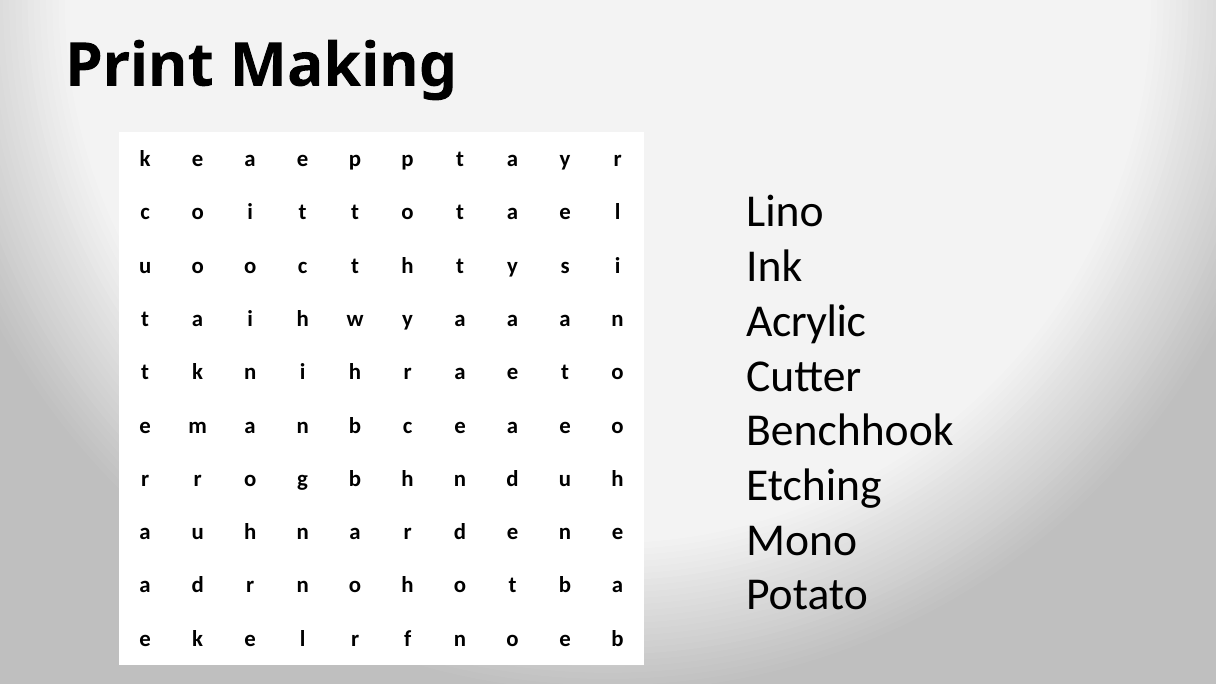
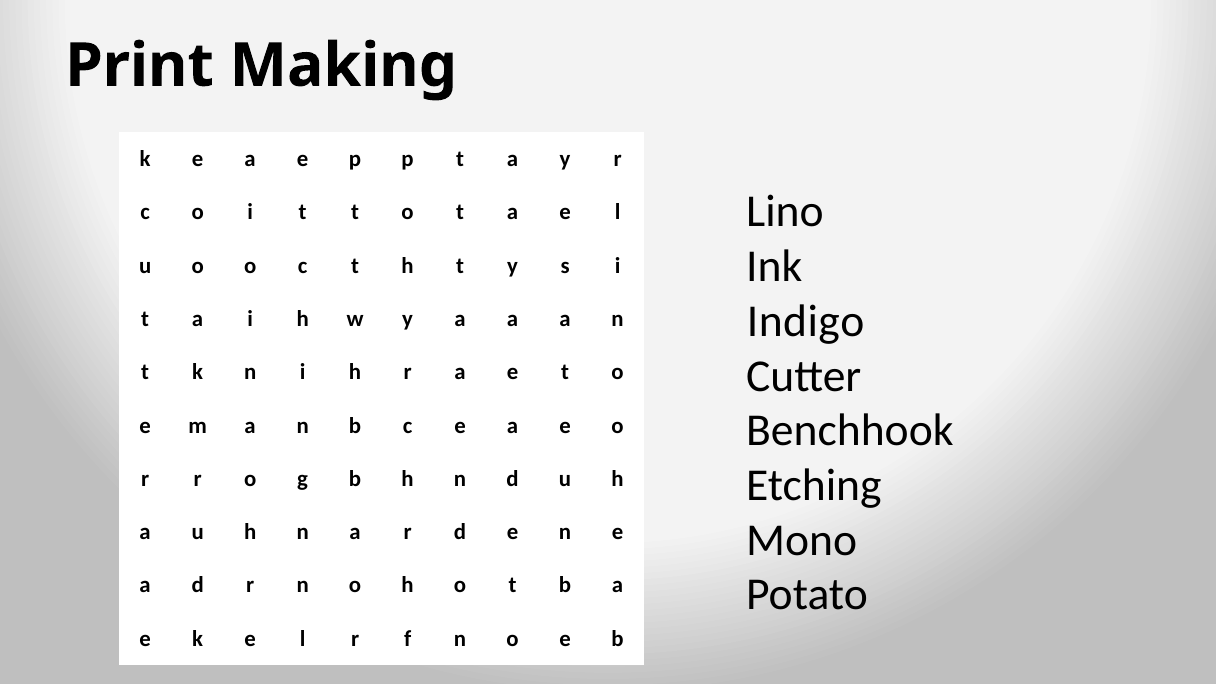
Acrylic: Acrylic -> Indigo (806, 321)
